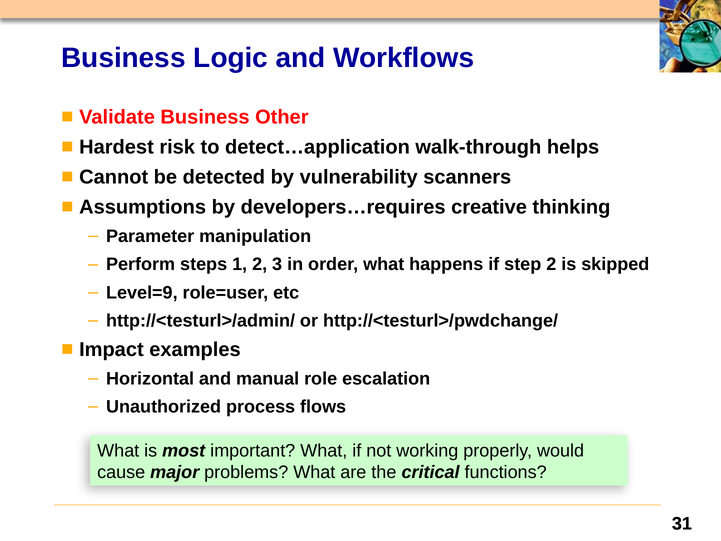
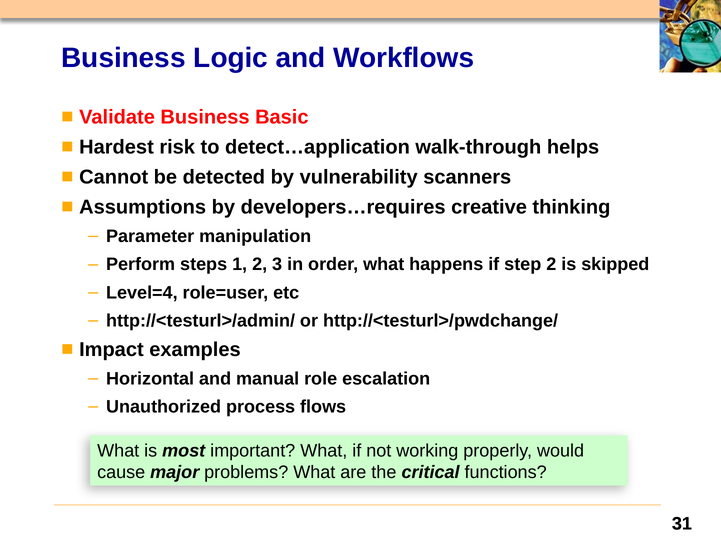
Other: Other -> Basic (282, 117)
Level=9: Level=9 -> Level=4 (142, 292)
